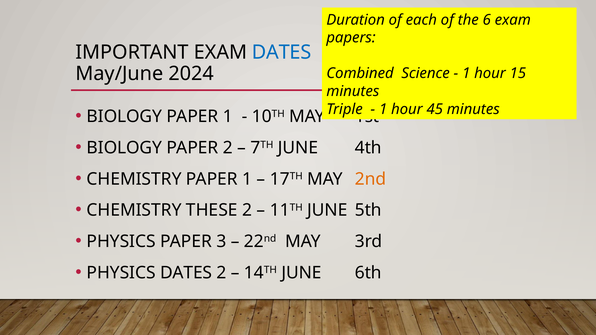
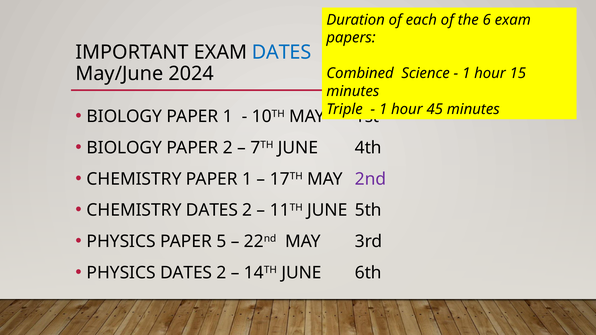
2nd colour: orange -> purple (370, 179)
CHEMISTRY THESE: THESE -> DATES (212, 210)
3: 3 -> 5 (221, 242)
